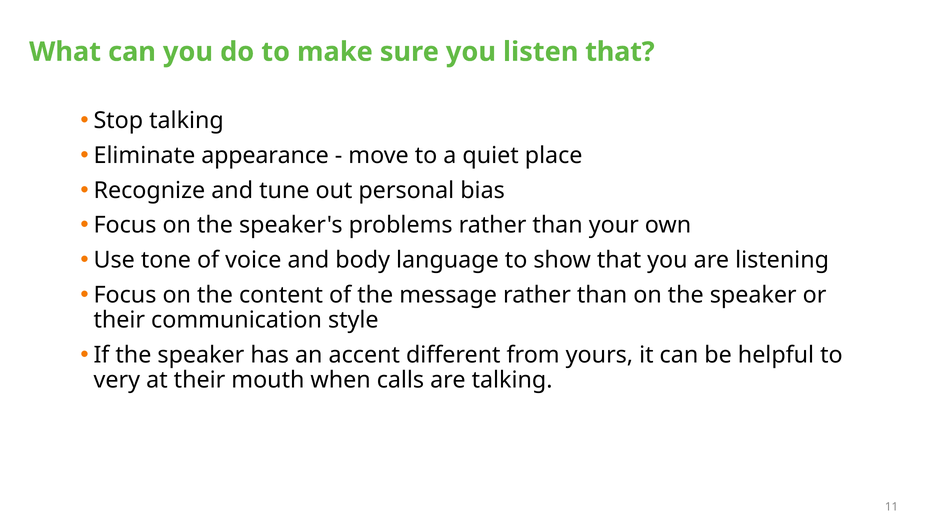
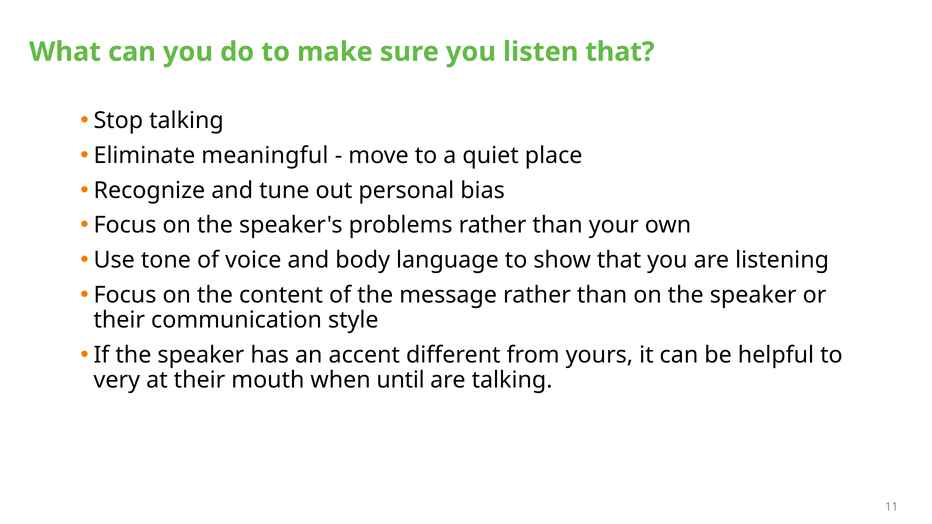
appearance: appearance -> meaningful (265, 156)
calls: calls -> until (401, 380)
